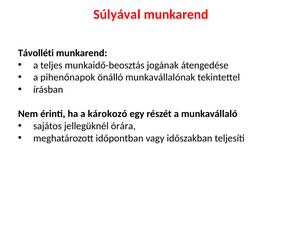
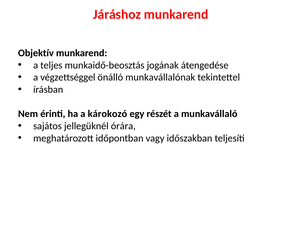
Súlyával: Súlyával -> Járáshoz (117, 14)
Távolléti: Távolléti -> Objektív (36, 53)
pihenőnapok: pihenőnapok -> végzettséggel (68, 77)
